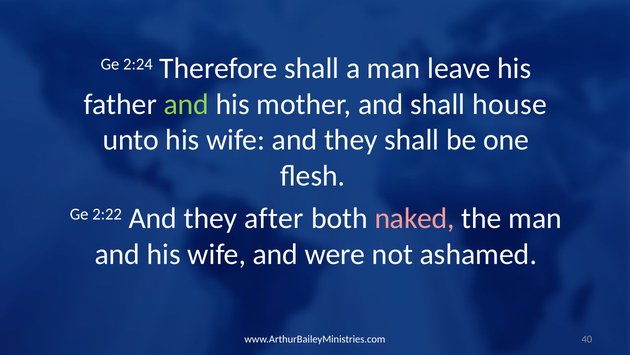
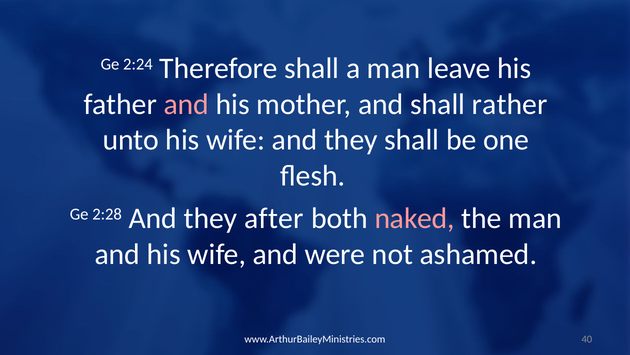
and colour: light green -> pink (186, 104)
house: house -> rather (510, 104)
2:22: 2:22 -> 2:28 (107, 214)
